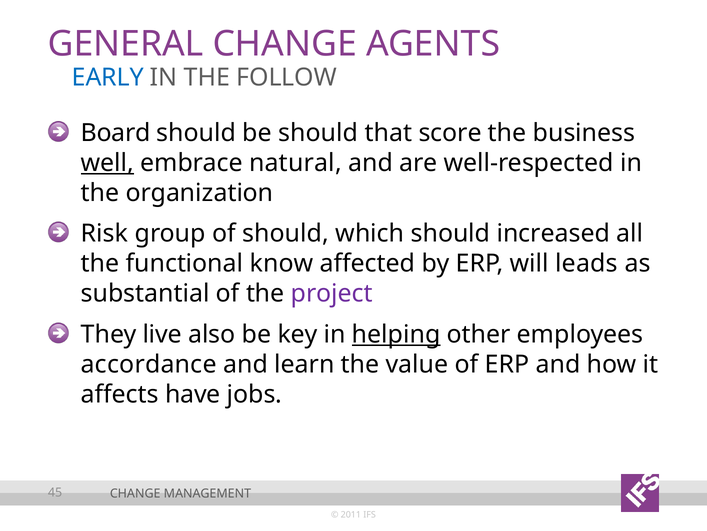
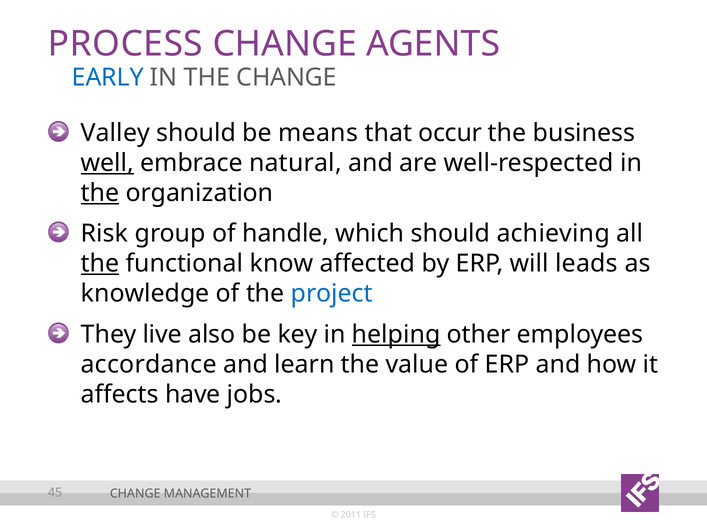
GENERAL: GENERAL -> PROCESS (125, 44)
THE FOLLOW: FOLLOW -> CHANGE (287, 77)
Board: Board -> Valley (115, 133)
be should: should -> means (318, 133)
score: score -> occur (450, 133)
the underline: none -> present (100, 193)
of should: should -> handle (286, 233)
increased: increased -> achieving (553, 233)
the underline: none -> present (100, 263)
substantial: substantial -> knowledge (145, 293)
project colour: purple -> blue (332, 293)
